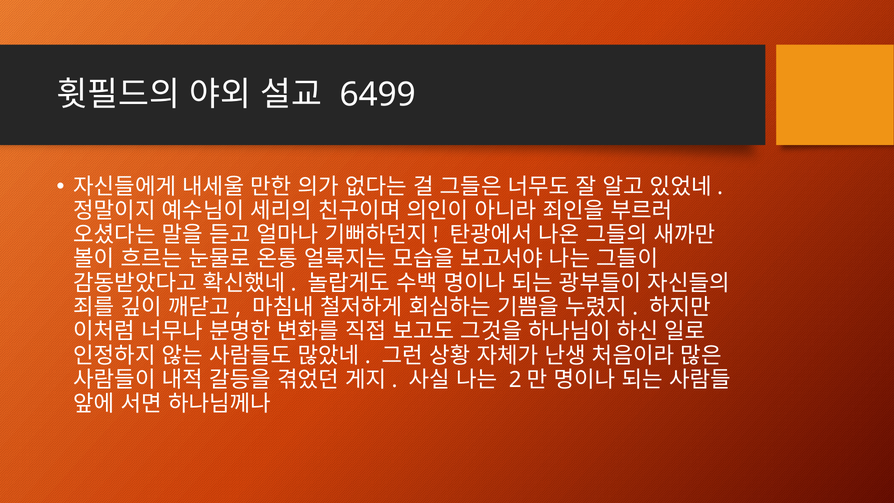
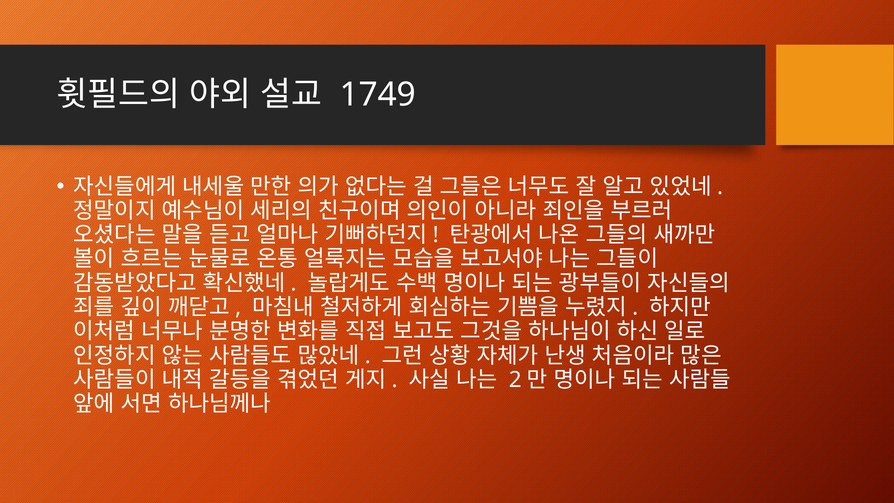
6499: 6499 -> 1749 (378, 95)
